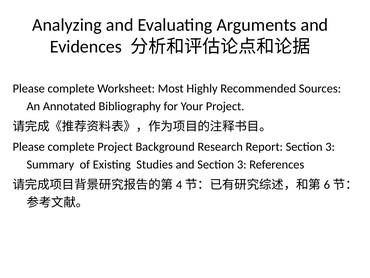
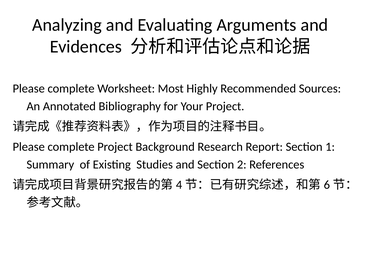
Report Section 3: 3 -> 1 (330, 147)
and Section 3: 3 -> 2 (242, 164)
